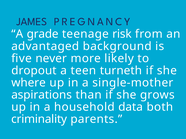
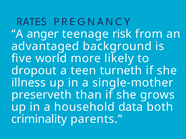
JAMES: JAMES -> RATES (32, 22)
grade: grade -> anger (43, 34)
never: never -> world (51, 59)
where: where -> illness (29, 83)
aspirations: aspirations -> preserveth (42, 95)
